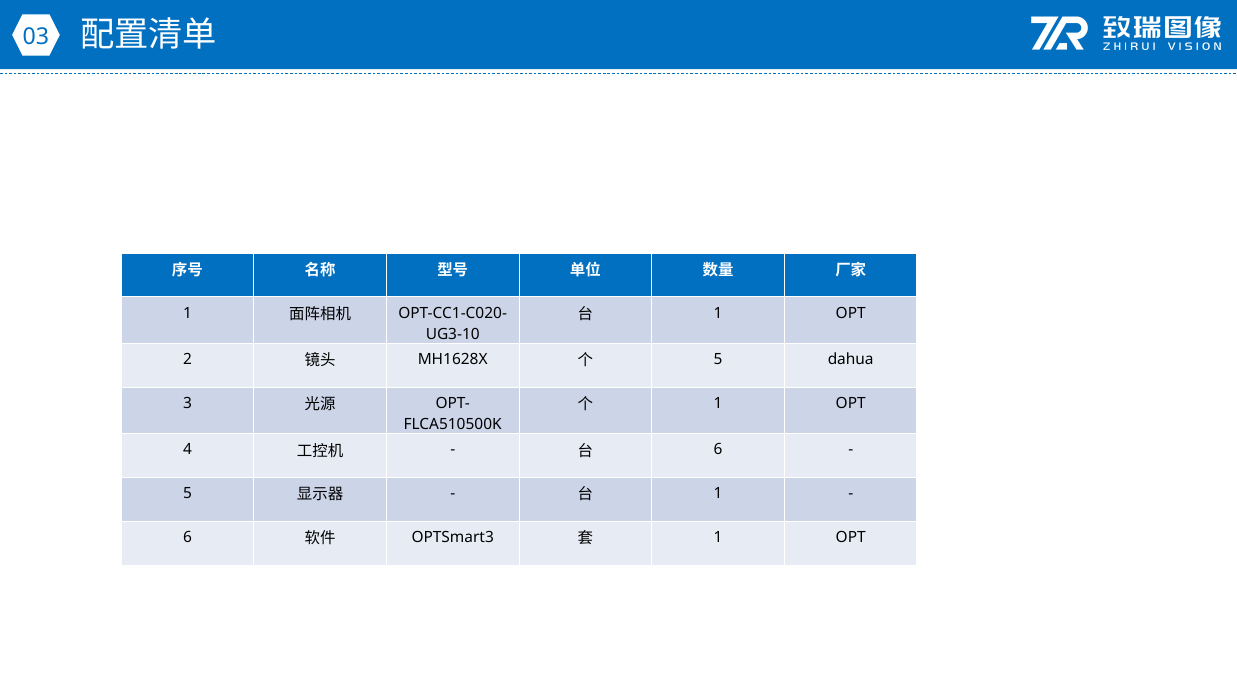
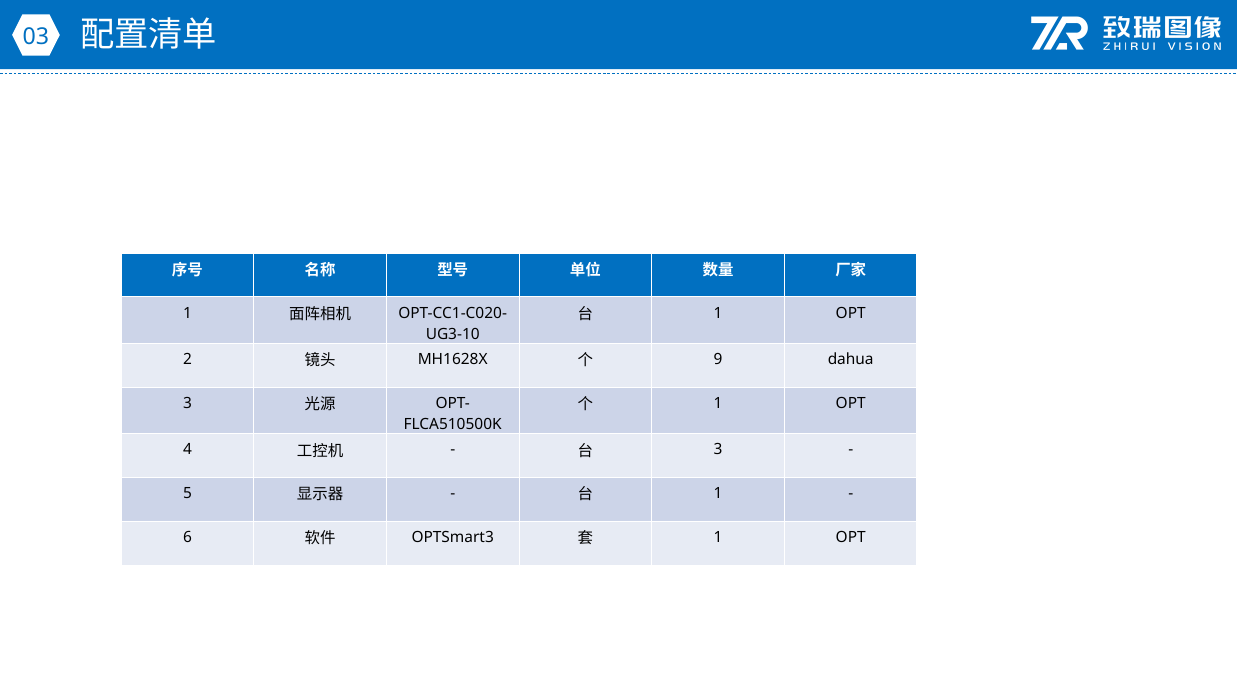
5: 5 -> 9 (718, 359)
6: 6 -> 3 (718, 450)
